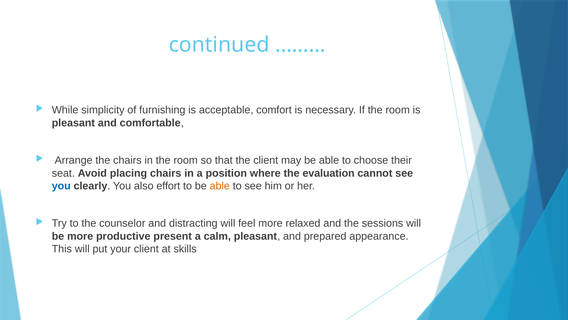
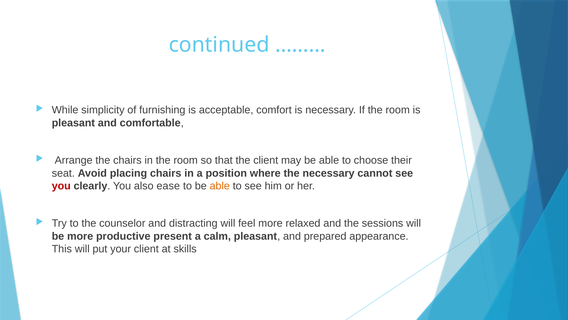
the evaluation: evaluation -> necessary (329, 173)
you colour: blue -> red (61, 186)
effort: effort -> ease (168, 186)
